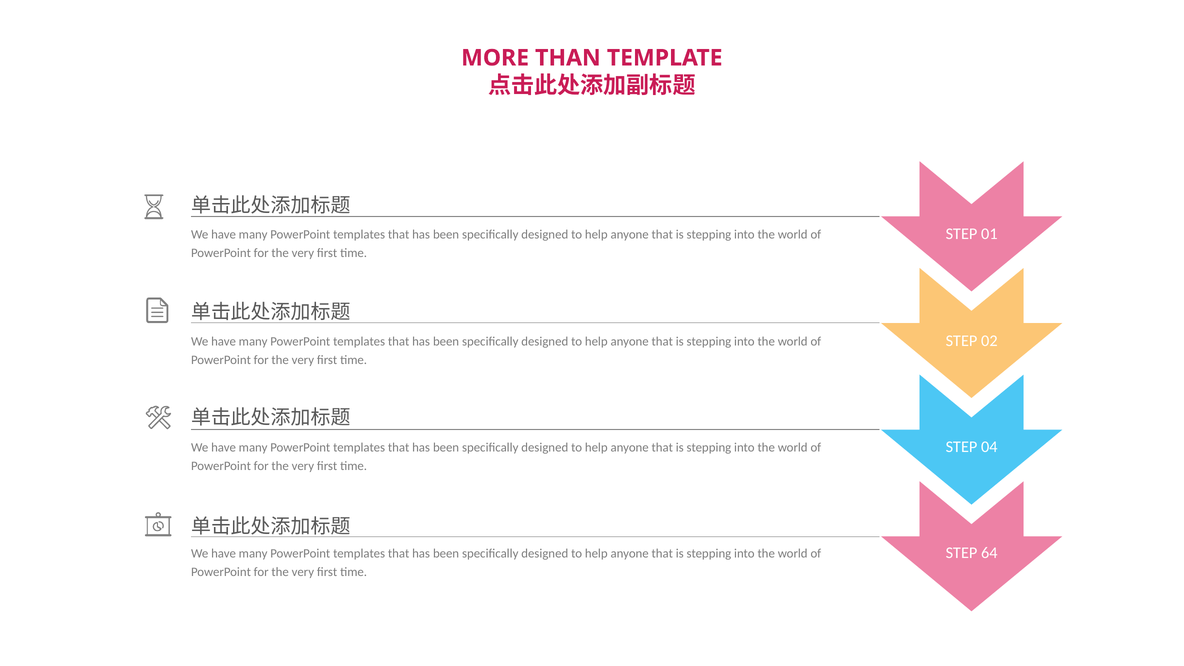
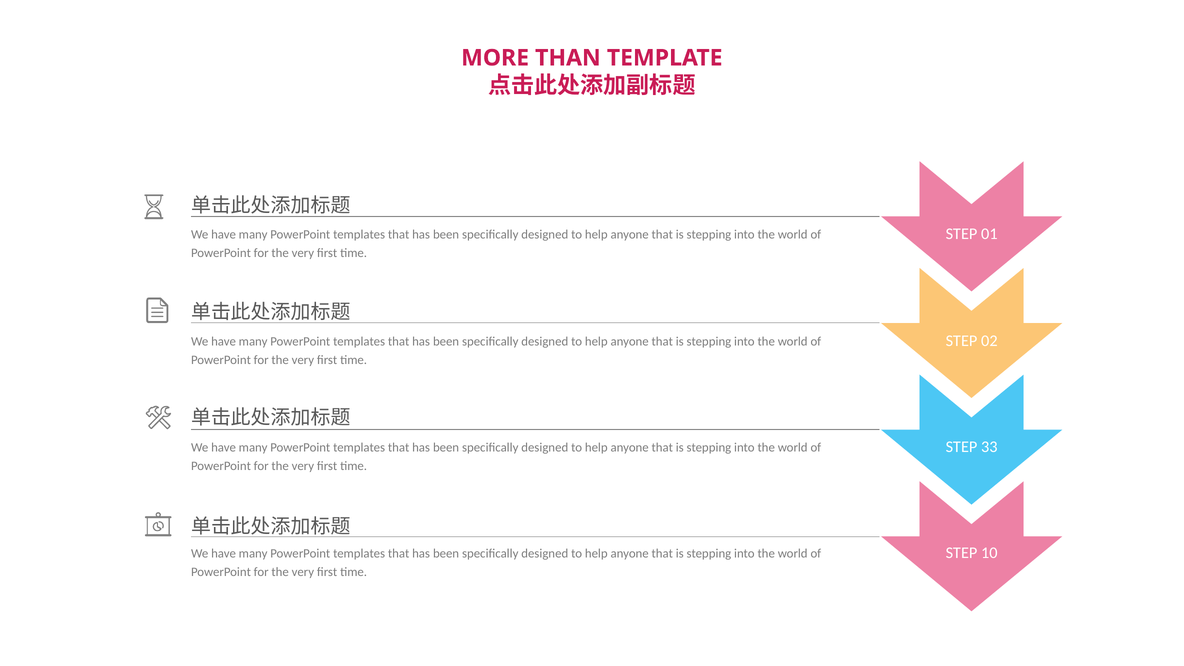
04: 04 -> 33 (989, 447)
64: 64 -> 10 (989, 553)
